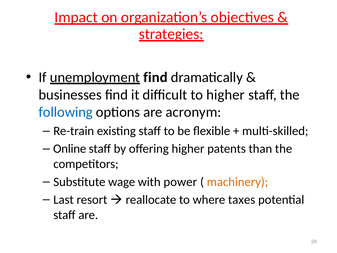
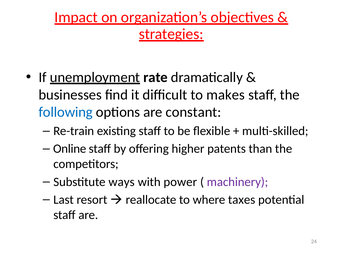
find: find -> rate (156, 77)
to higher: higher -> makes (226, 95)
acronym: acronym -> constant (193, 112)
wage: wage -> ways (122, 182)
machinery colour: orange -> purple (237, 182)
